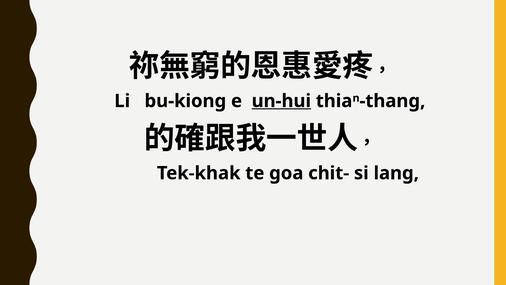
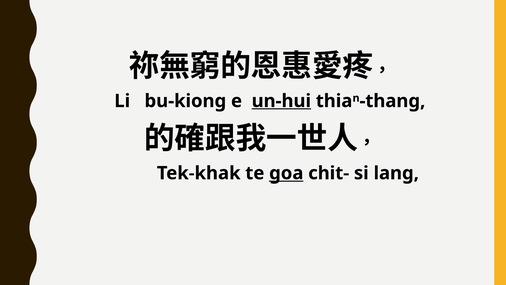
goa underline: none -> present (286, 173)
